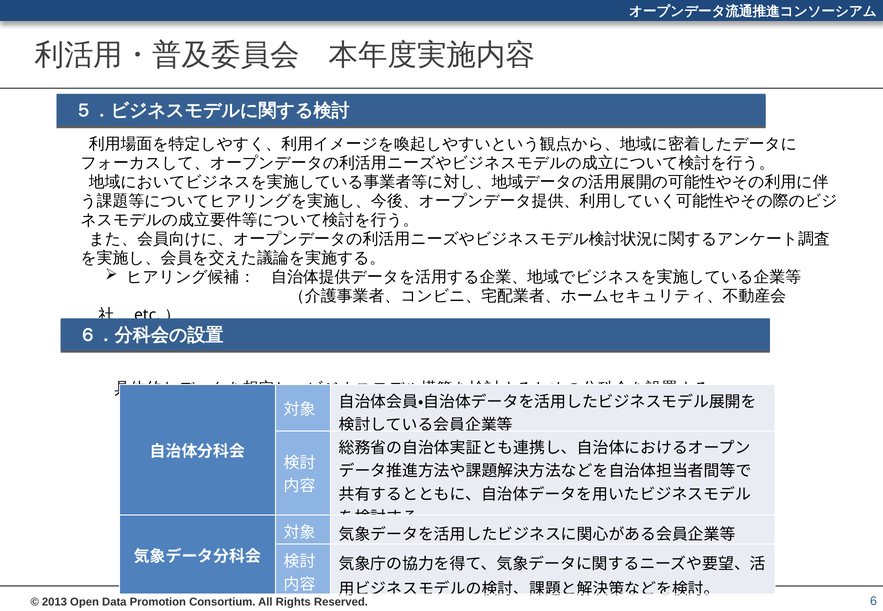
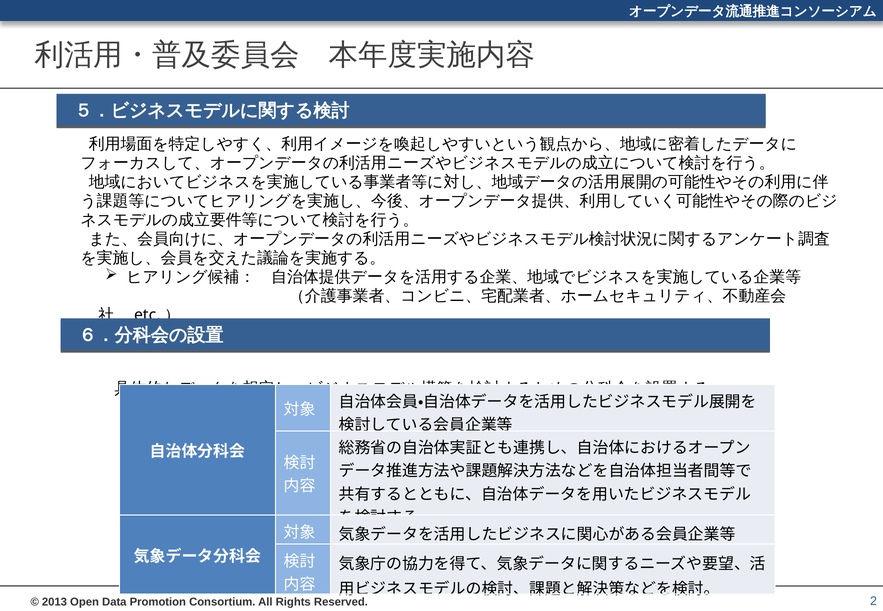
6: 6 -> 2 (873, 602)
